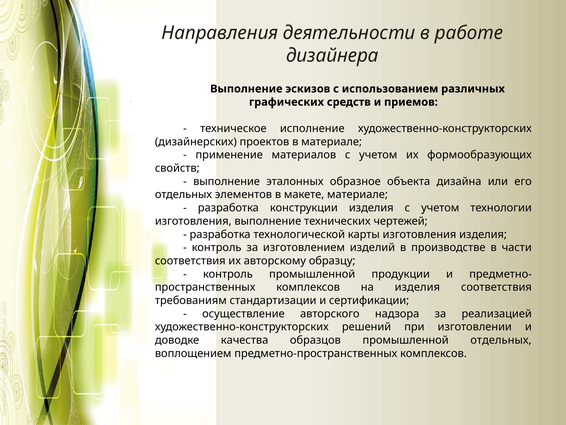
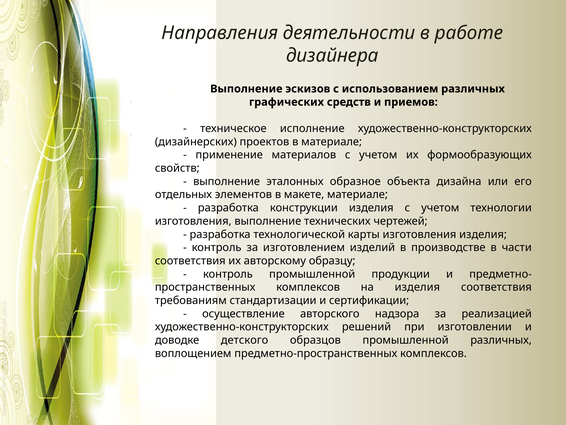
качества: качества -> детского (245, 340)
промышленной отдельных: отдельных -> различных (501, 340)
